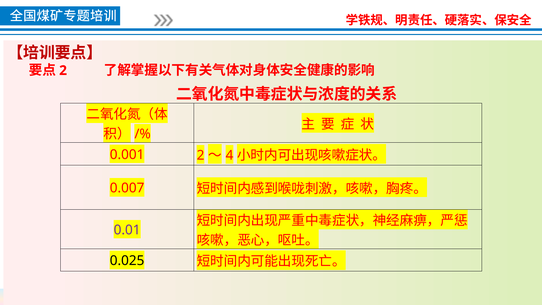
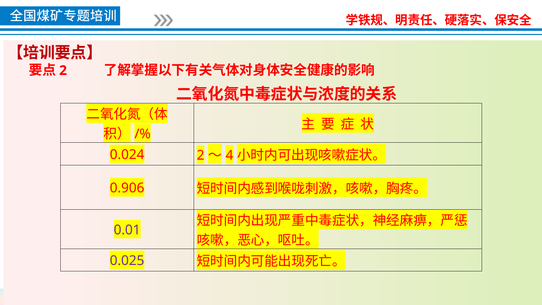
0.001: 0.001 -> 0.024 (127, 154)
0.007: 0.007 -> 0.906 (127, 188)
0.025 colour: black -> purple (127, 261)
